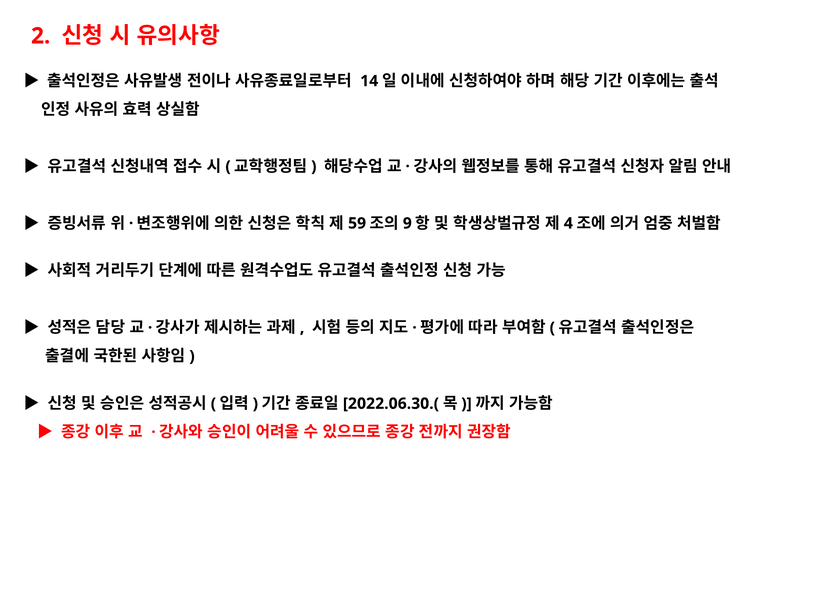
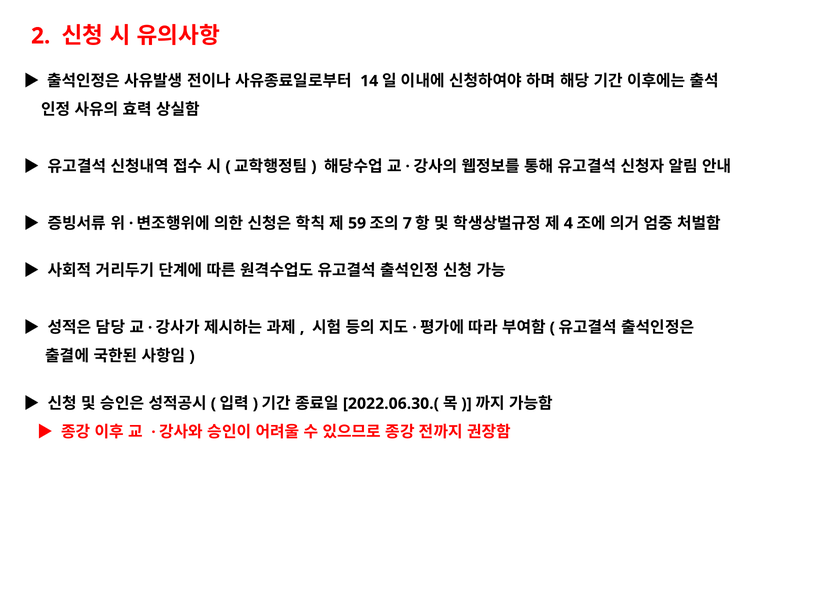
9: 9 -> 7 (407, 223)
